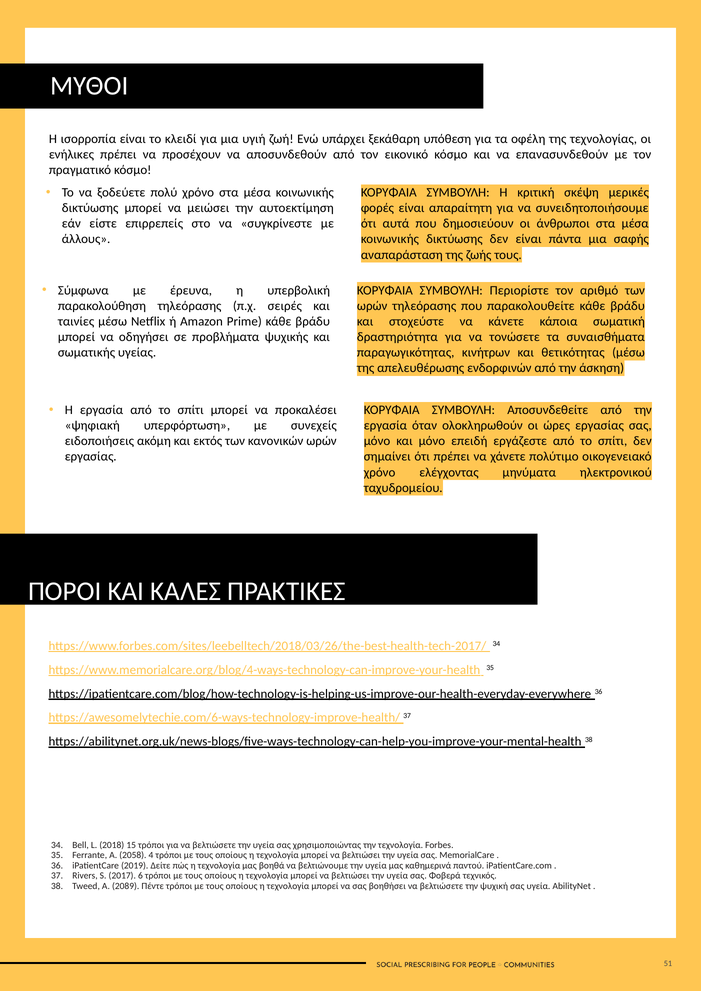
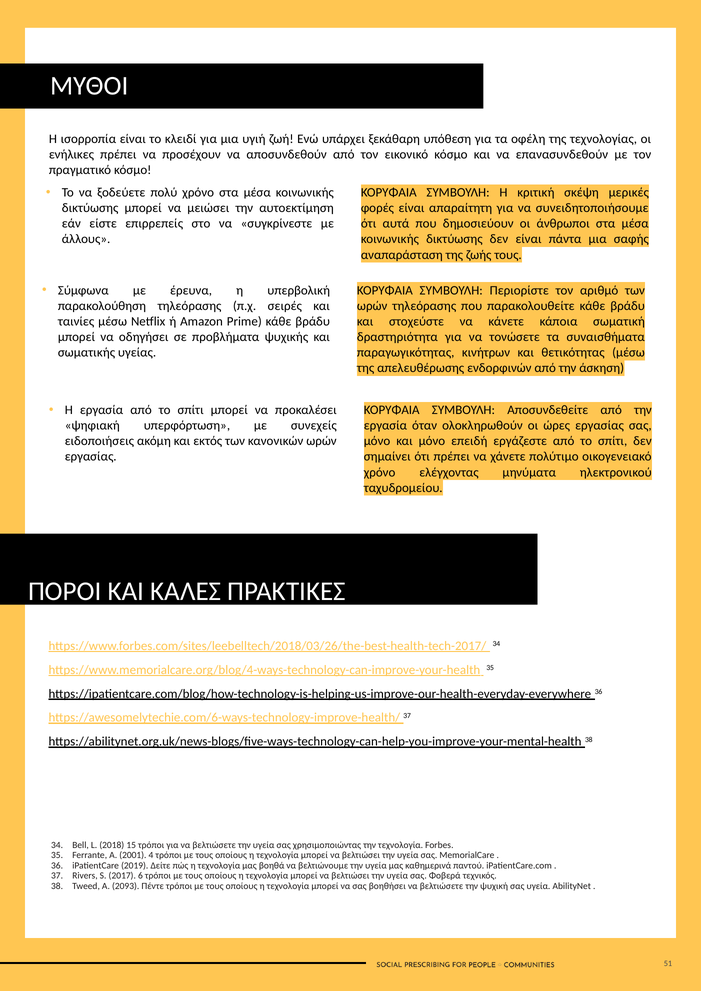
2058: 2058 -> 2001 (133, 856)
2089: 2089 -> 2093 (126, 886)
